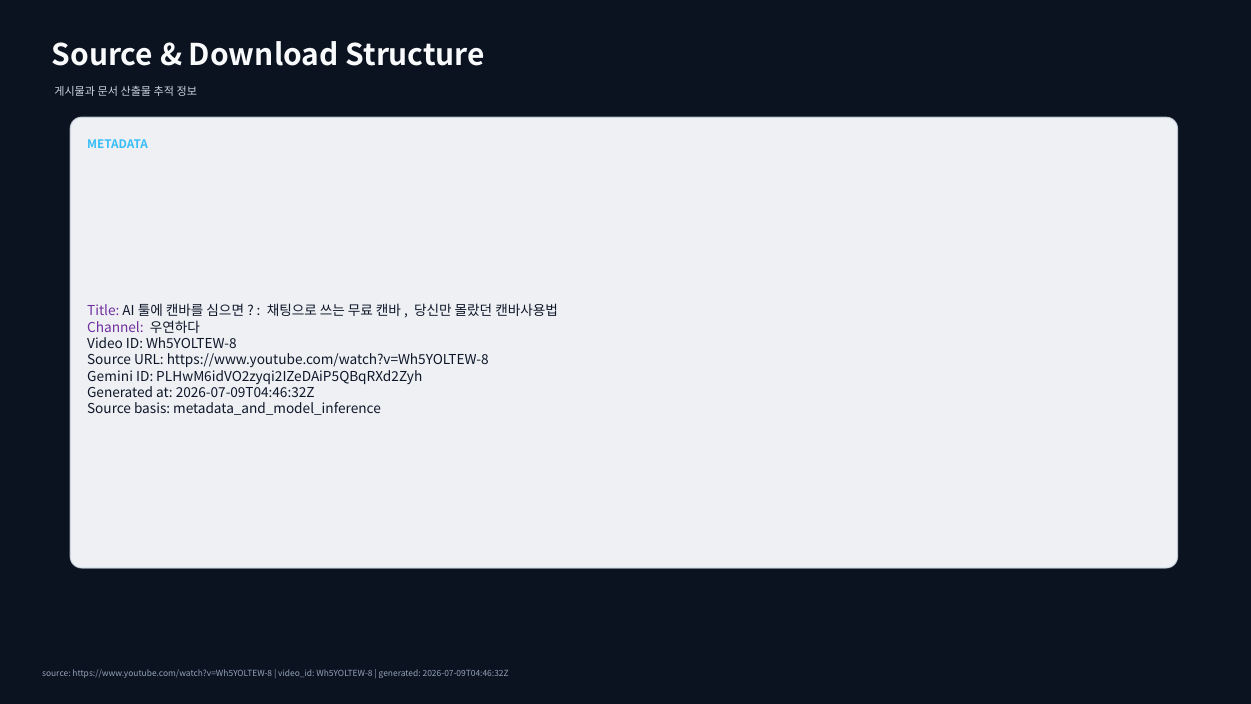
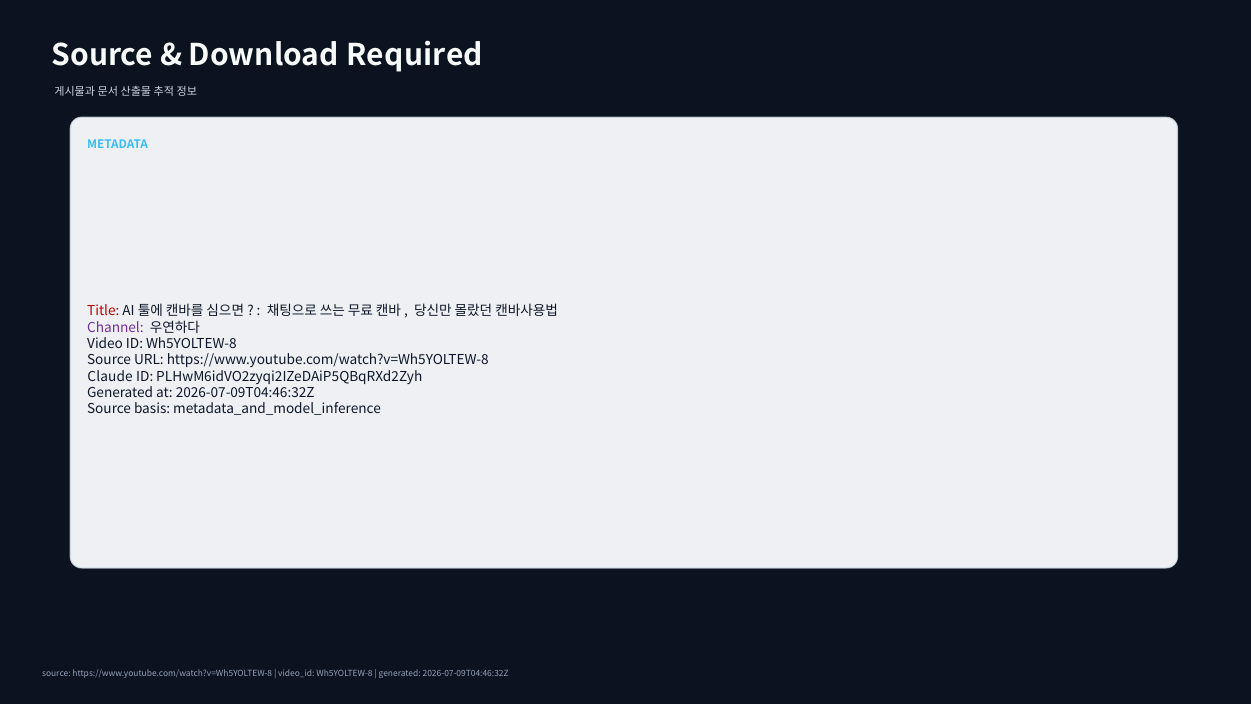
Structure: Structure -> Required (415, 56)
Title colour: purple -> red (103, 311)
Gemini: Gemini -> Claude (110, 377)
